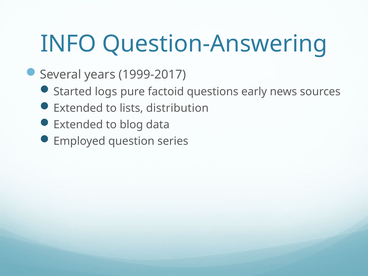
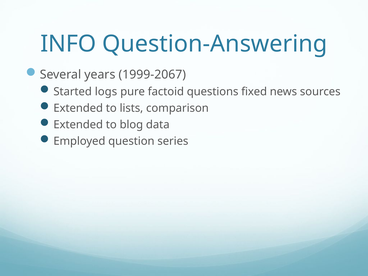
1999-2017: 1999-2017 -> 1999-2067 (152, 74)
early: early -> fixed (254, 92)
distribution: distribution -> comparison (177, 108)
